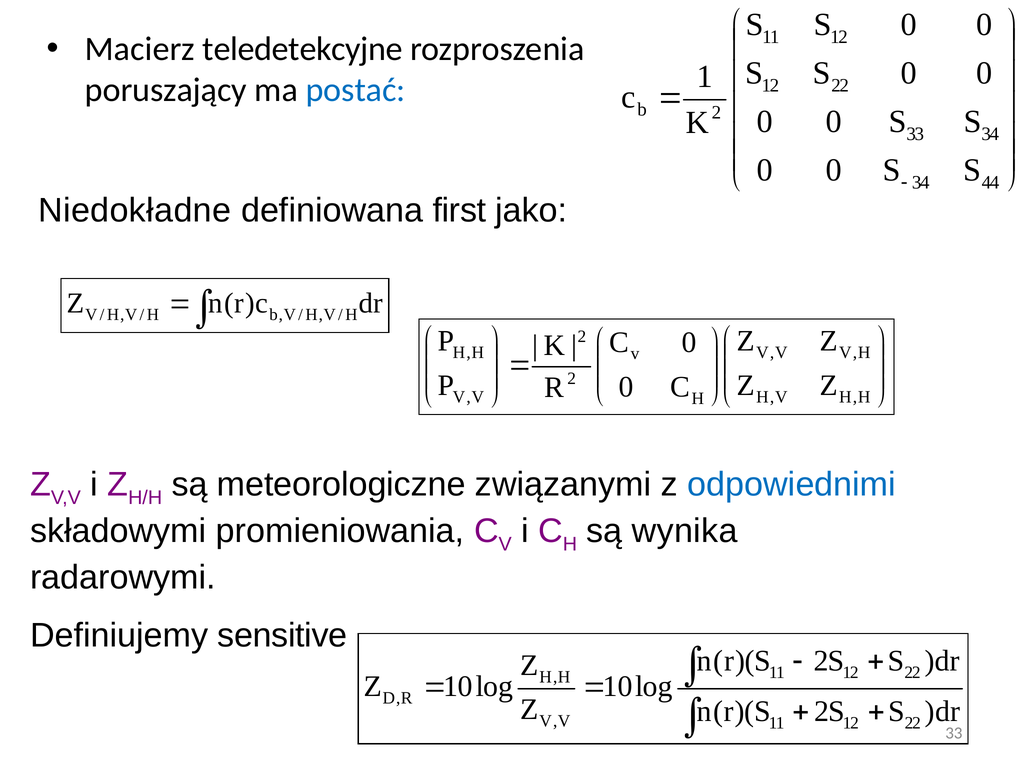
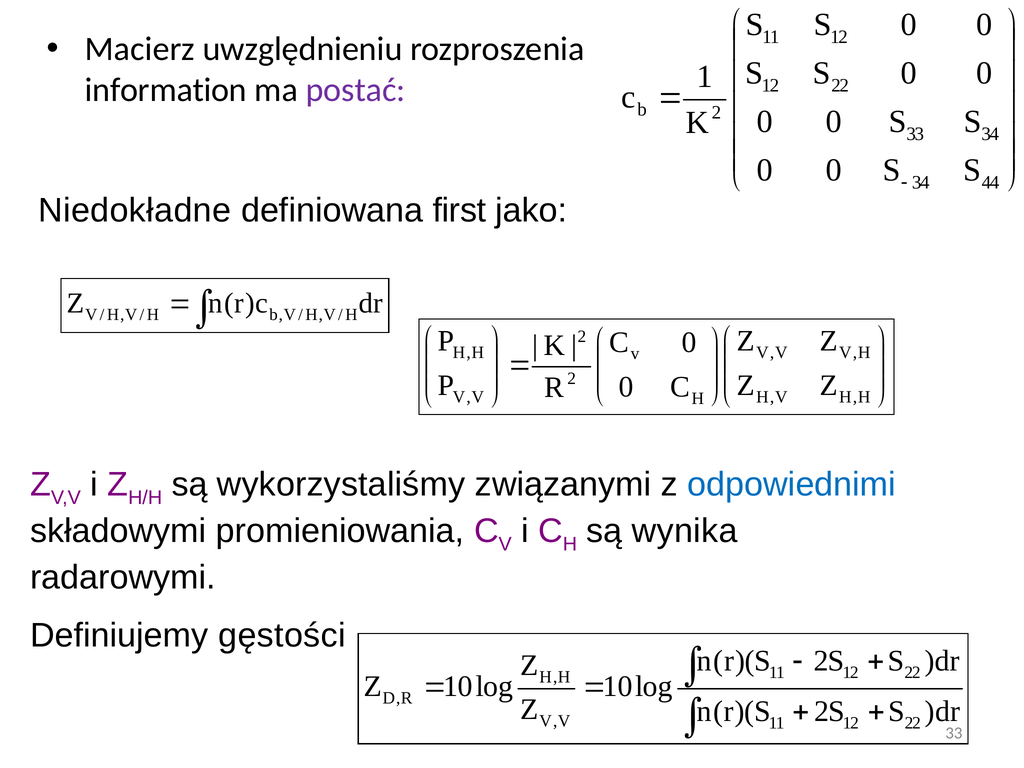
teledetekcyjne: teledetekcyjne -> uwzględnieniu (303, 49)
poruszający: poruszający -> information (166, 90)
postać colour: blue -> purple (356, 90)
meteorologiczne: meteorologiczne -> wykorzystaliśmy (341, 484)
sensitive: sensitive -> gęstości (282, 636)
